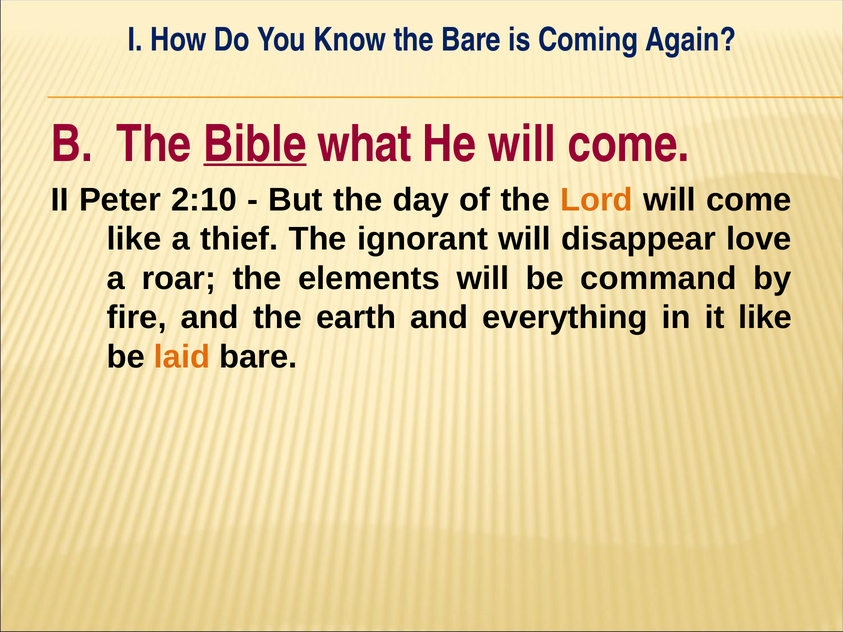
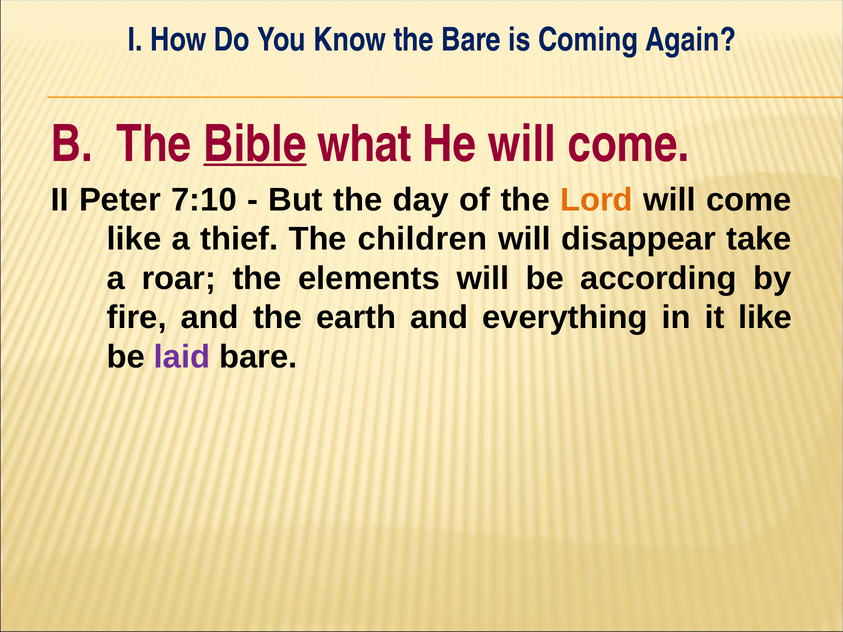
2:10: 2:10 -> 7:10 (204, 200)
ignorant: ignorant -> children (422, 239)
love: love -> take (759, 239)
command: command -> according (659, 278)
laid colour: orange -> purple (182, 357)
